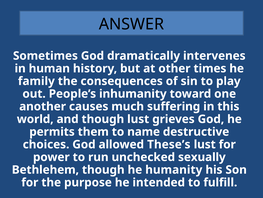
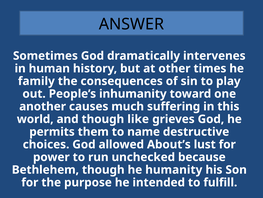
though lust: lust -> like (138, 119)
These’s: These’s -> About’s (169, 144)
sexually: sexually -> because (202, 157)
